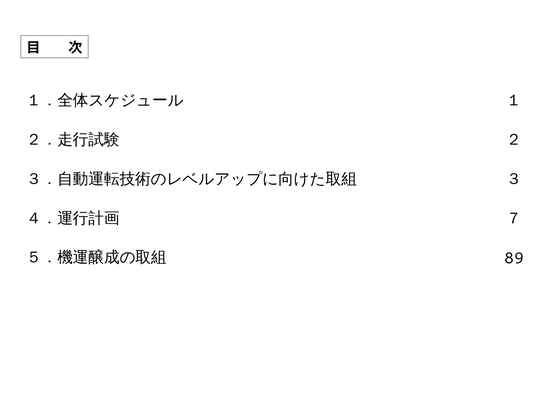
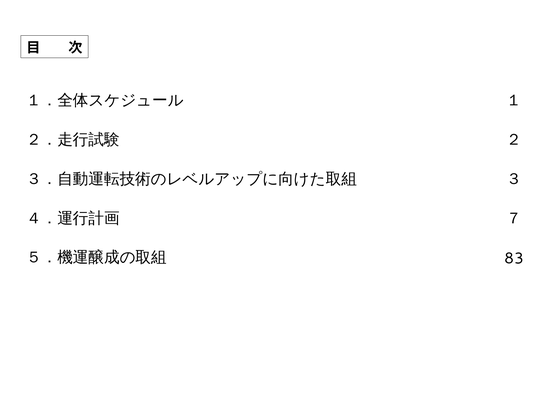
89: 89 -> 83 (514, 258)
